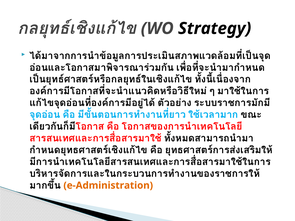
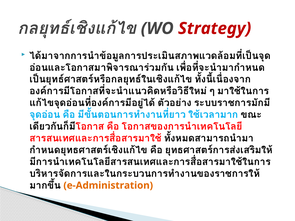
Strategy colour: black -> red (215, 28)
